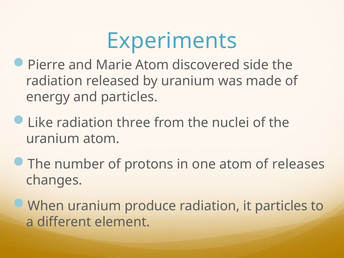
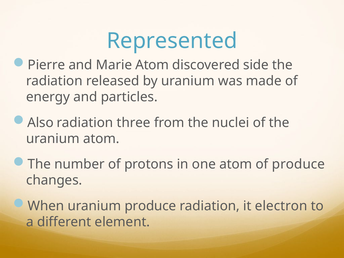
Experiments: Experiments -> Represented (172, 41)
Like: Like -> Also (41, 123)
of releases: releases -> produce (298, 164)
it particles: particles -> electron (281, 206)
